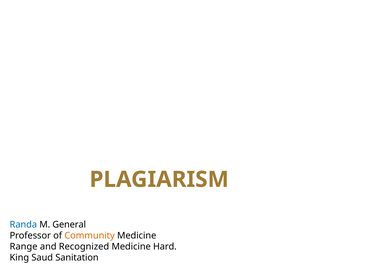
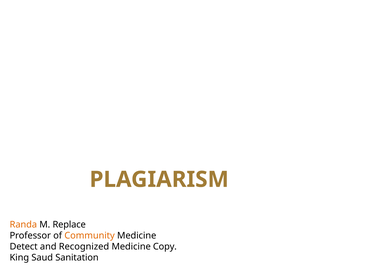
Randa colour: blue -> orange (23, 225)
General: General -> Replace (69, 225)
Range: Range -> Detect (24, 247)
Hard: Hard -> Copy (165, 247)
